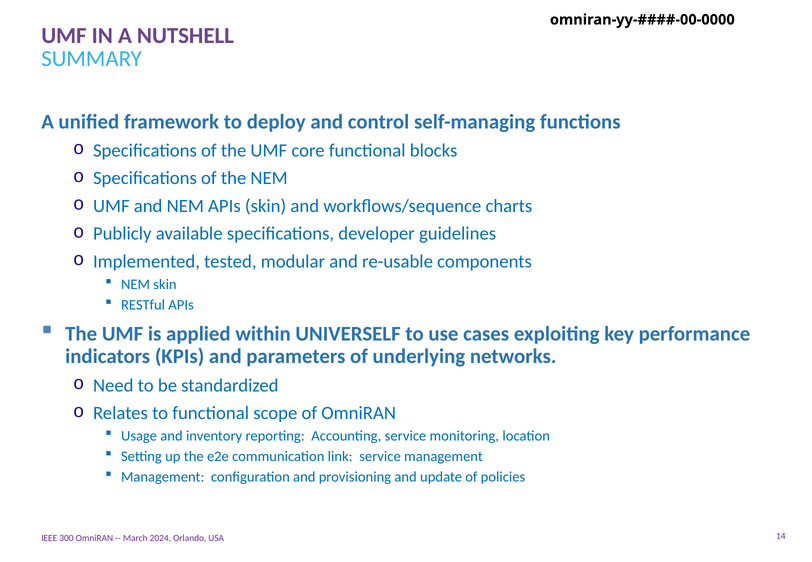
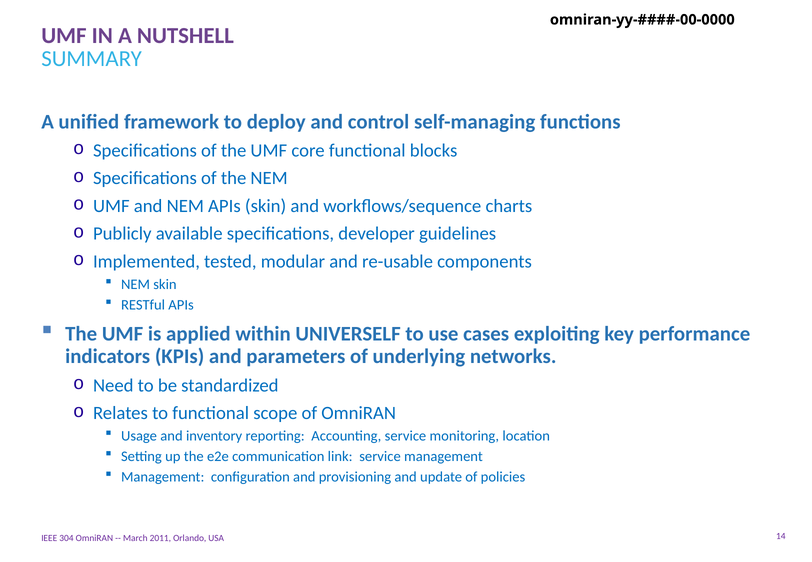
300: 300 -> 304 (66, 538)
2024: 2024 -> 2011 (160, 538)
